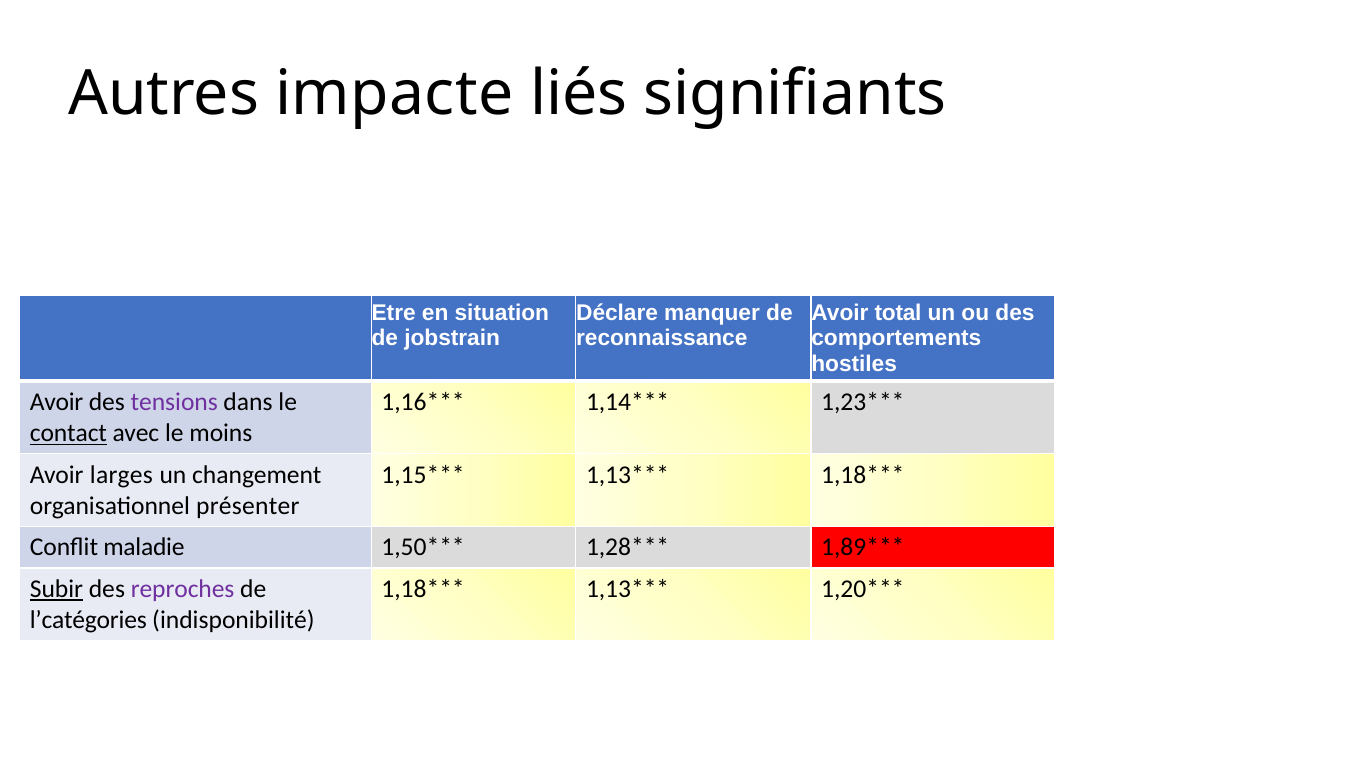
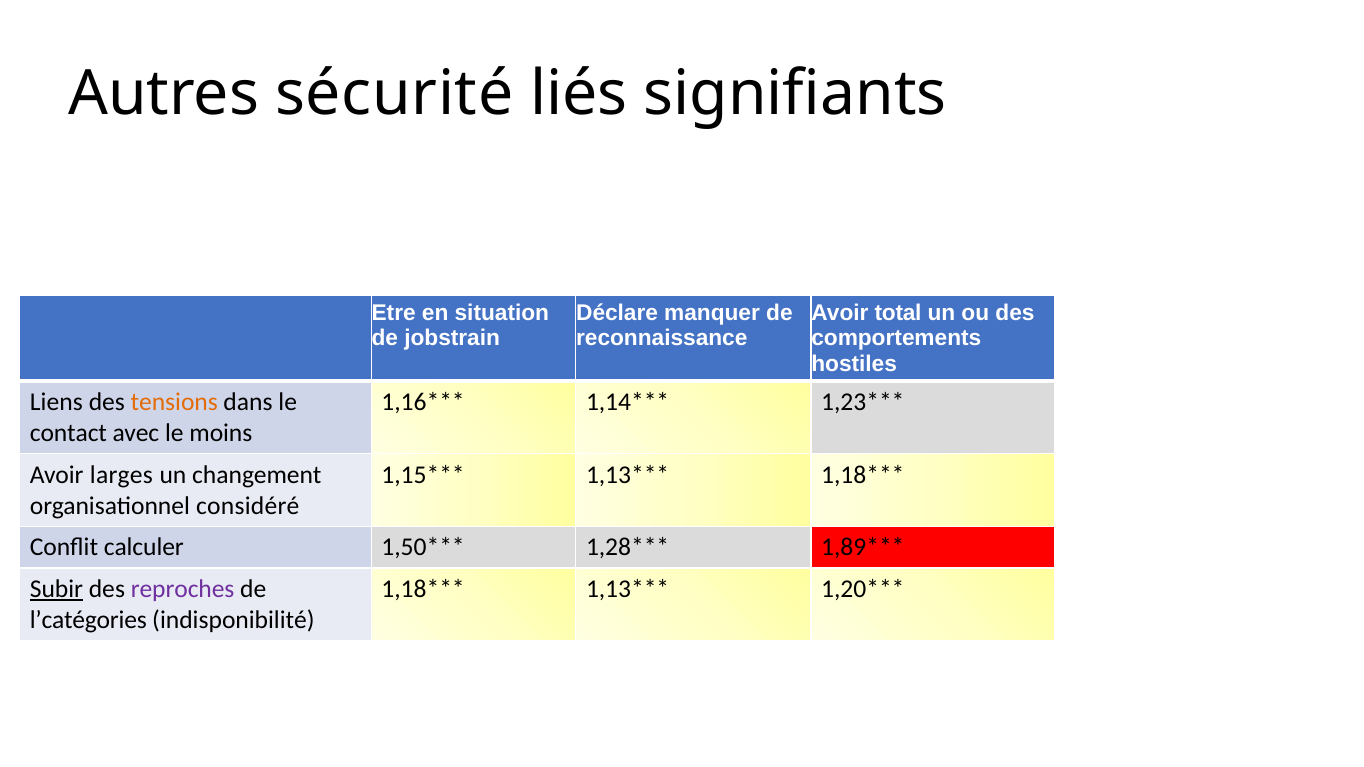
impacte: impacte -> sécurité (394, 94)
Avoir: Avoir -> Liens (56, 402)
tensions colour: purple -> orange (174, 402)
contact underline: present -> none (68, 434)
présenter: présenter -> considéré (248, 506)
maladie: maladie -> calculer (144, 548)
